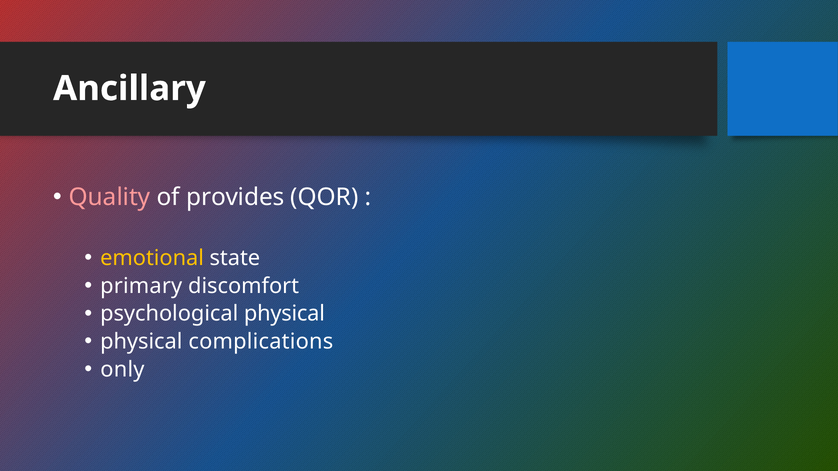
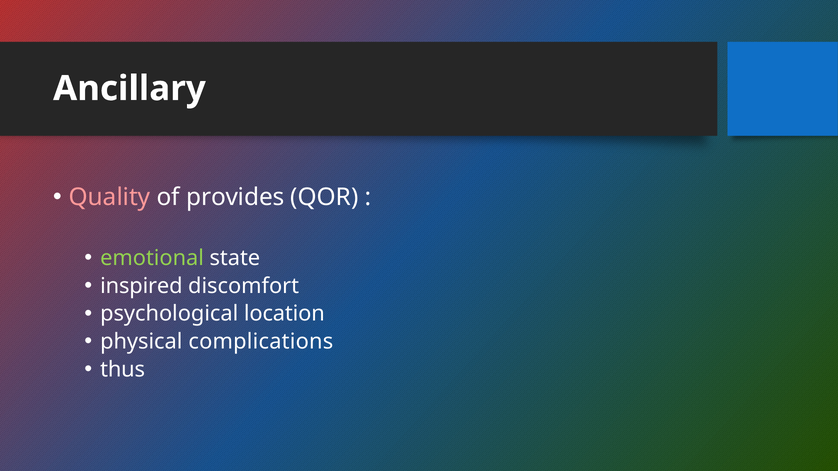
emotional colour: yellow -> light green (152, 258)
primary: primary -> inspired (141, 286)
psychological physical: physical -> location (284, 314)
only: only -> thus (123, 370)
